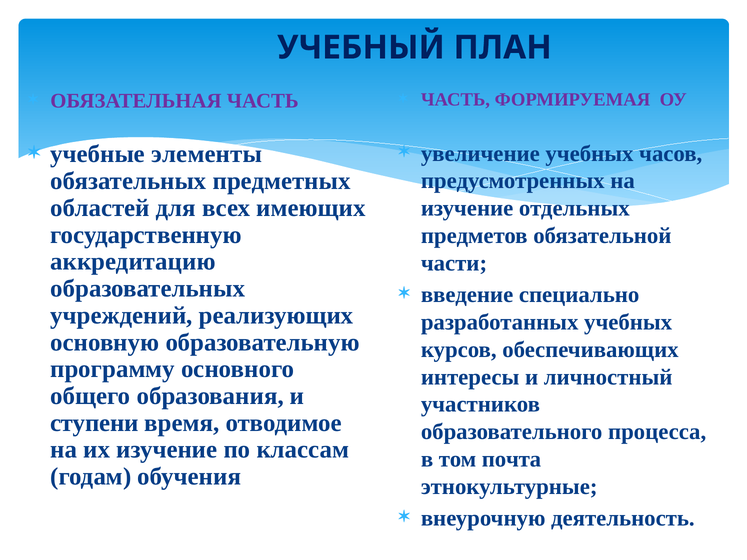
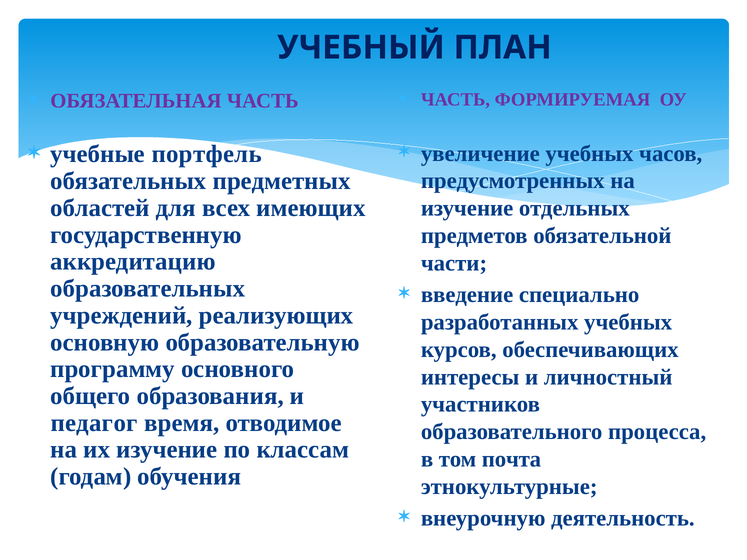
элементы: элементы -> портфель (207, 154)
ступени: ступени -> педагог (94, 423)
